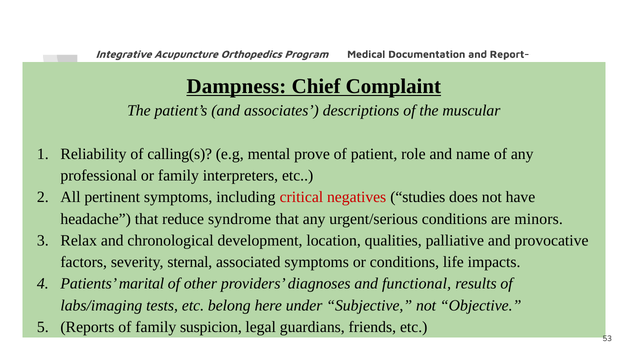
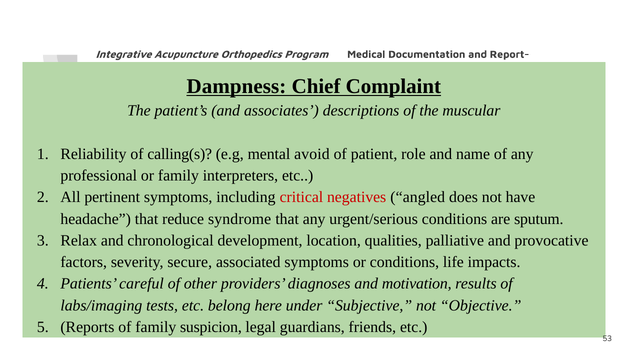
prove: prove -> avoid (312, 154)
studies: studies -> angled (418, 197)
minors: minors -> sputum (539, 219)
sternal: sternal -> secure (190, 262)
marital: marital -> careful (141, 284)
functional: functional -> motivation (417, 284)
